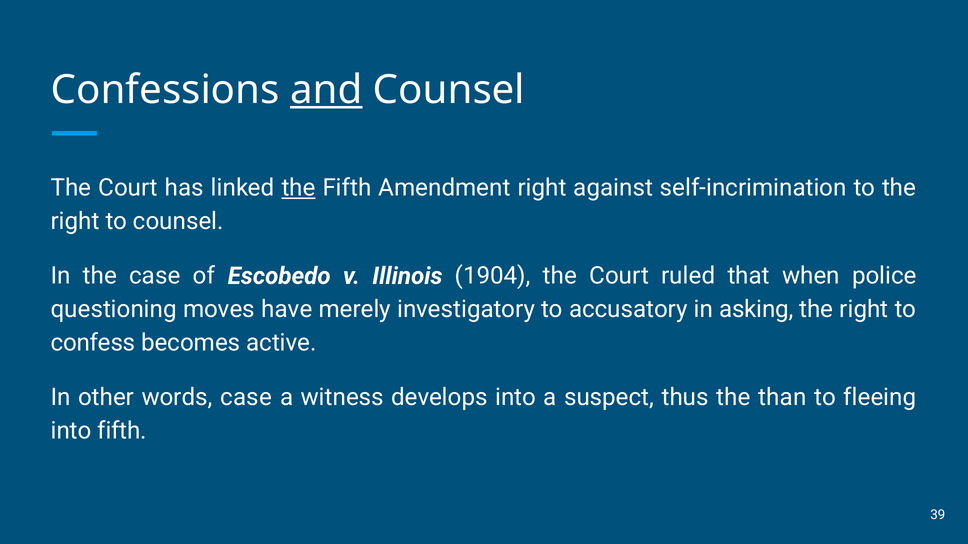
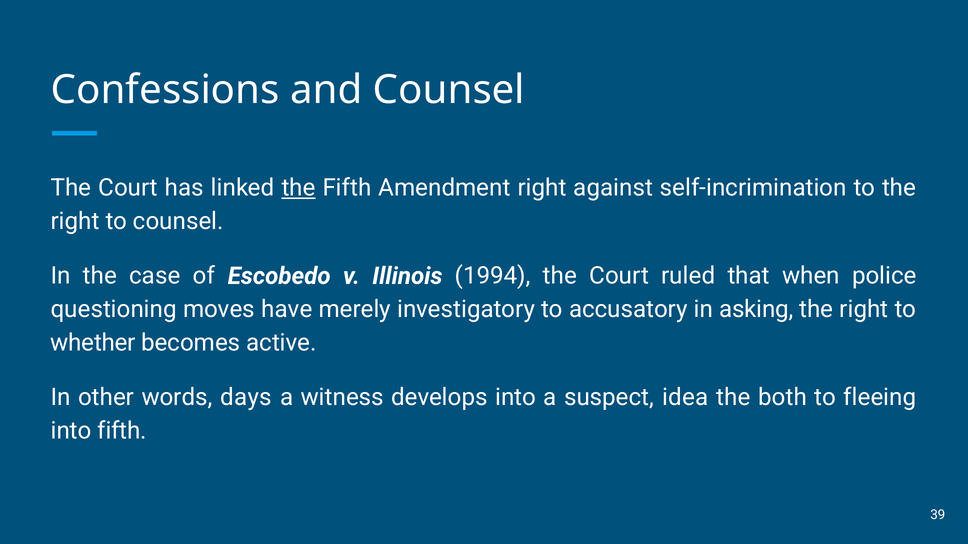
and underline: present -> none (326, 90)
1904: 1904 -> 1994 (493, 276)
confess: confess -> whether (93, 343)
words case: case -> days (246, 398)
thus: thus -> idea (685, 398)
than: than -> both (782, 398)
